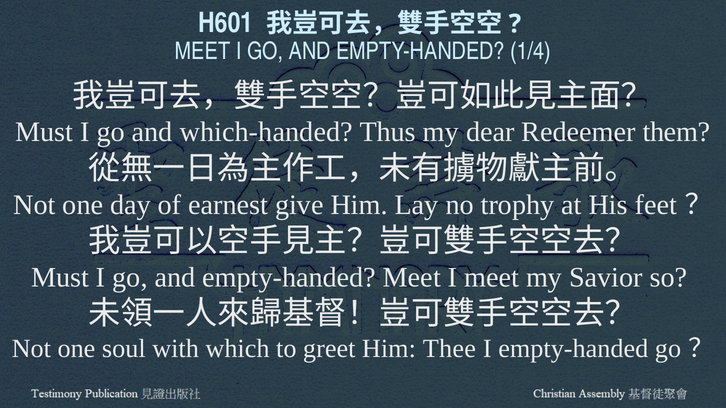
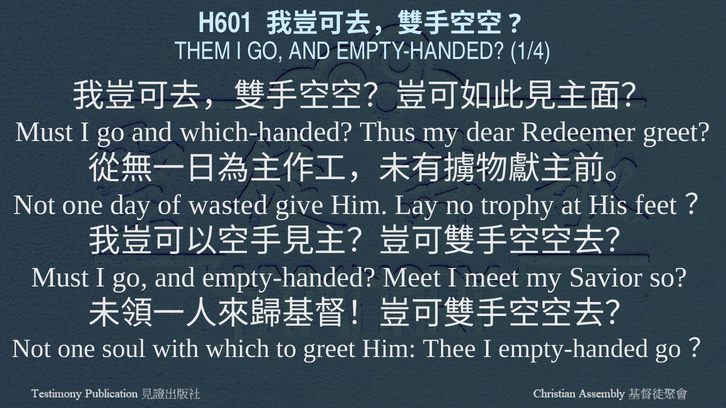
MEET: MEET -> THEM (203, 52)
Redeemer them: them -> greet (676, 132)
earnest: earnest -> wasted (228, 205)
